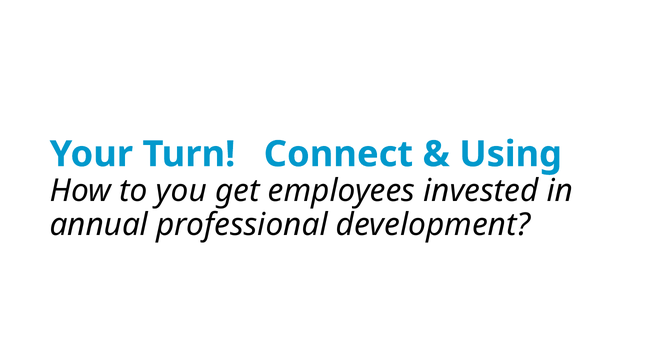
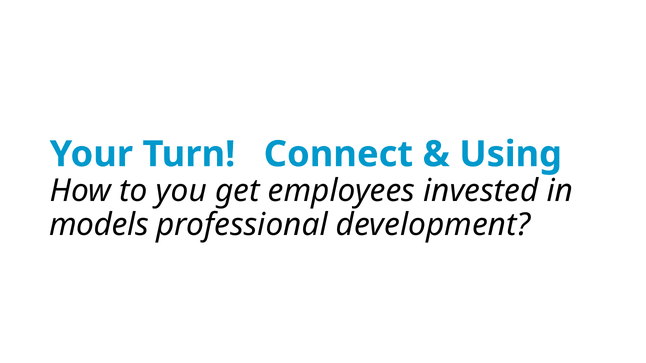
annual: annual -> models (99, 225)
